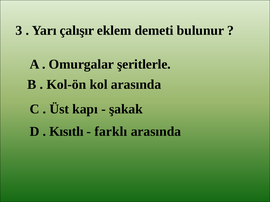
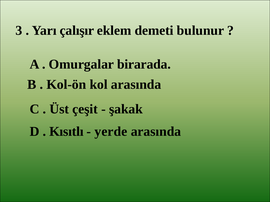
şeritlerle: şeritlerle -> birarada (144, 64)
kapı: kapı -> çeşit (85, 109)
farklı: farklı -> yerde (111, 132)
